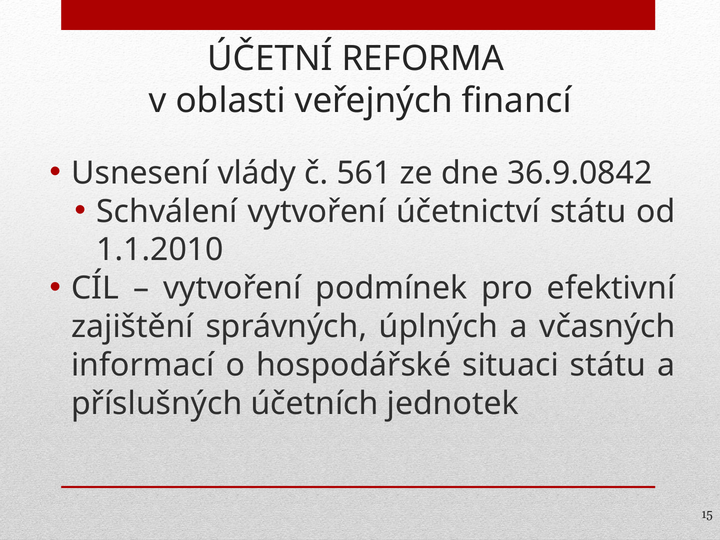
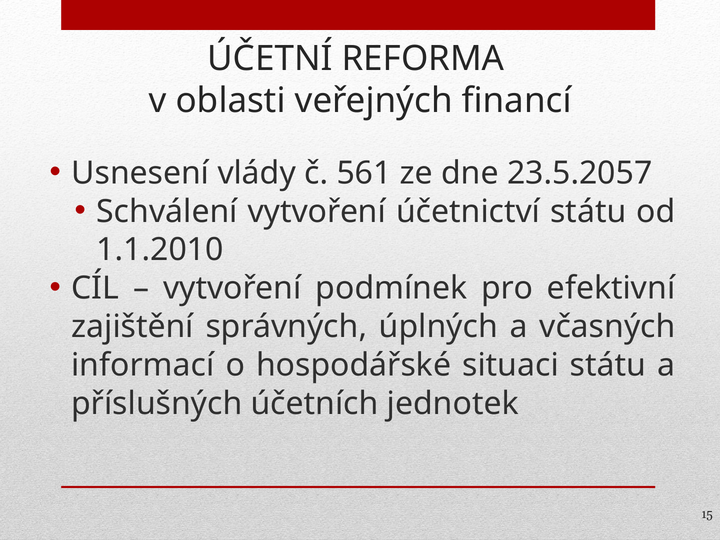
36.9.0842: 36.9.0842 -> 23.5.2057 (580, 173)
